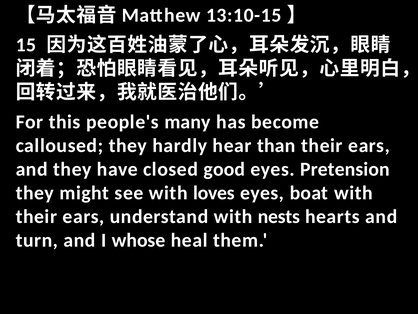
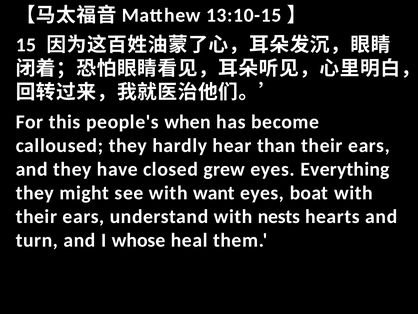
many: many -> when (187, 122)
good: good -> grew (224, 169)
Pretension: Pretension -> Everything (345, 169)
loves: loves -> want (214, 193)
